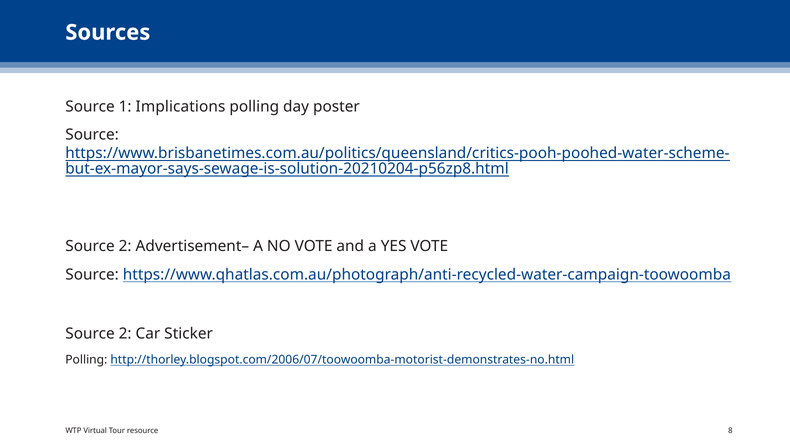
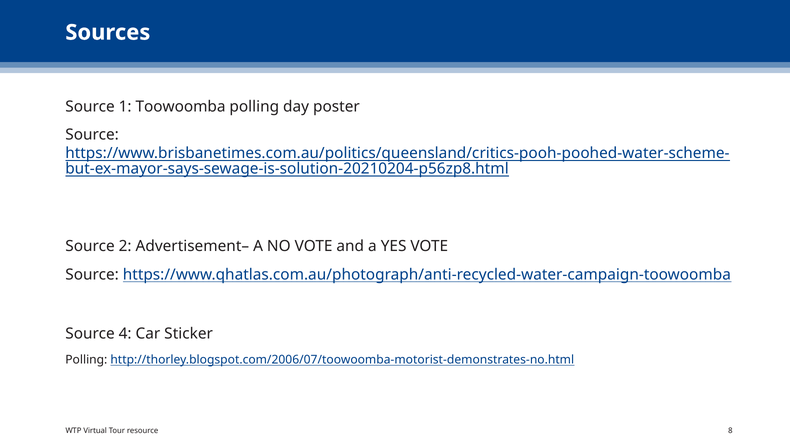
Implications: Implications -> Toowoomba (181, 107)
2: 2 -> 4 (125, 334)
